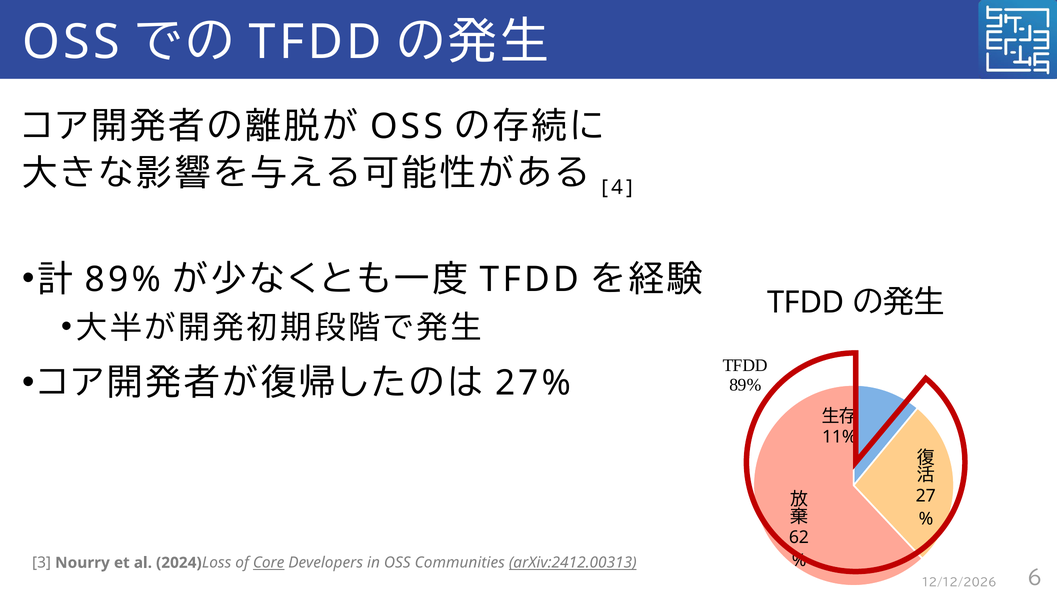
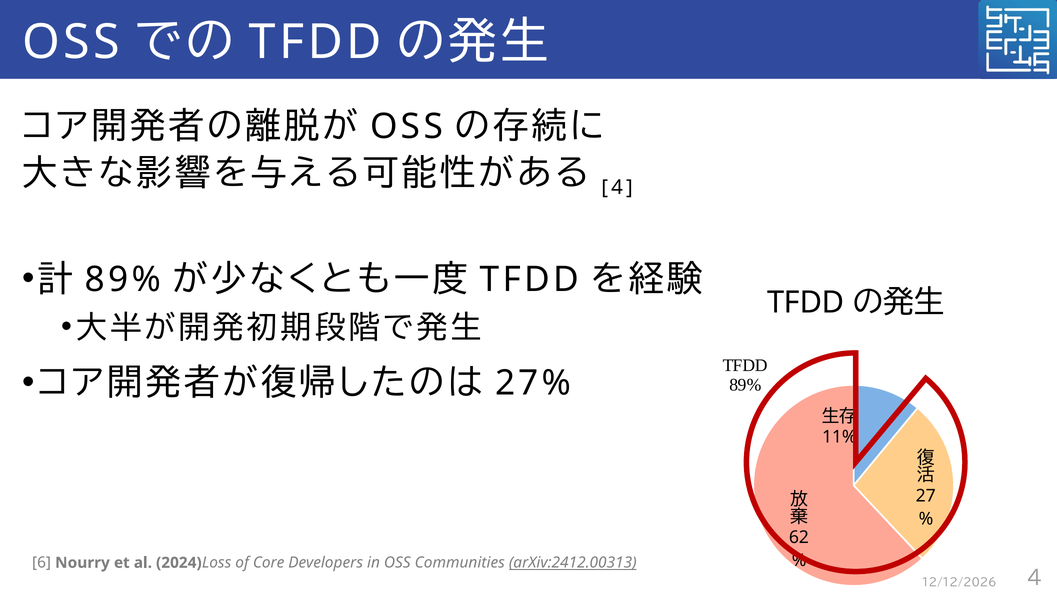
3: 3 -> 6 (42, 562)
Core underline: present -> none (269, 562)
6: 6 -> 4 (1035, 578)
